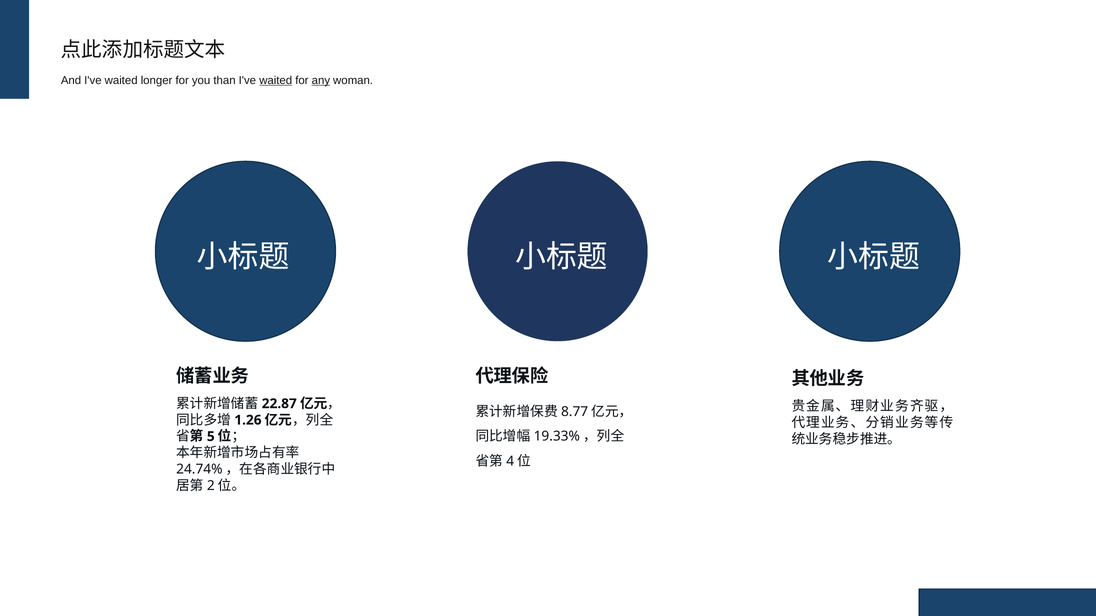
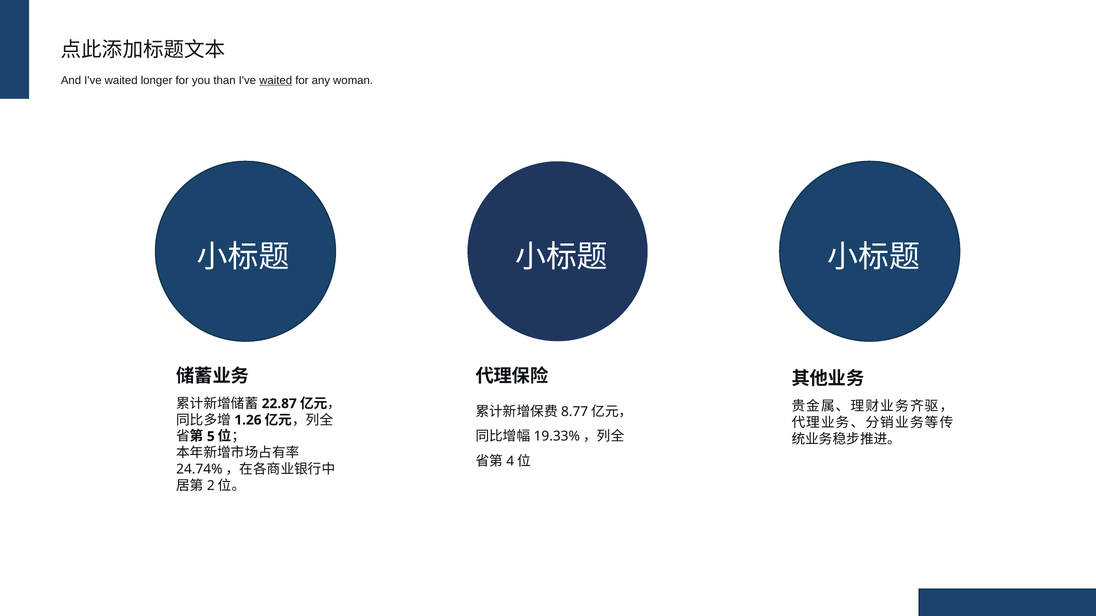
any underline: present -> none (321, 80)
